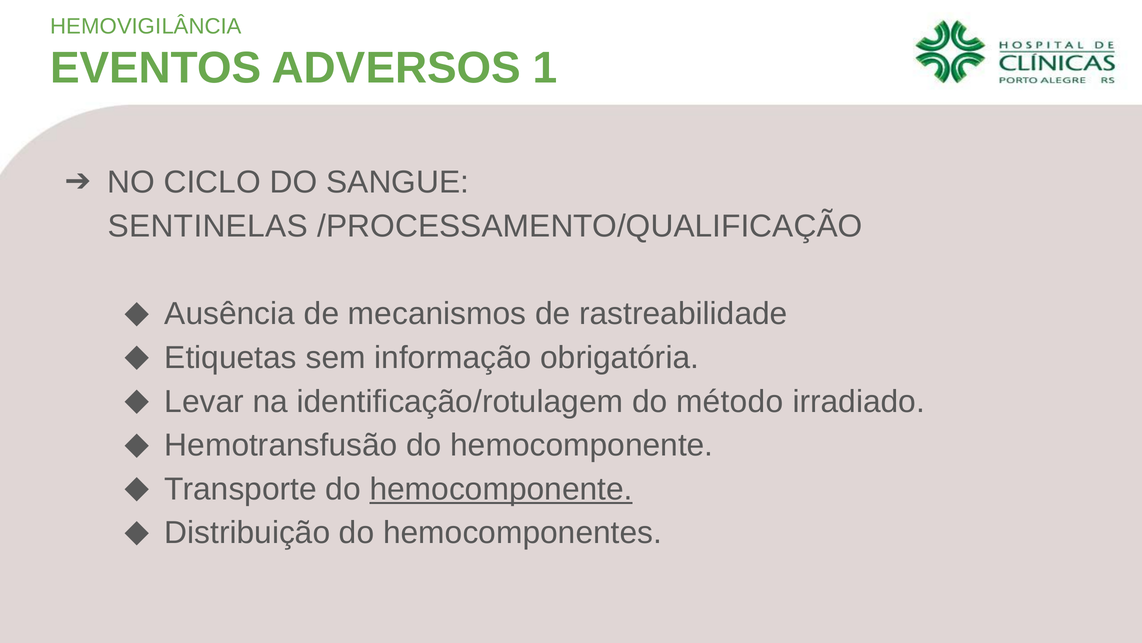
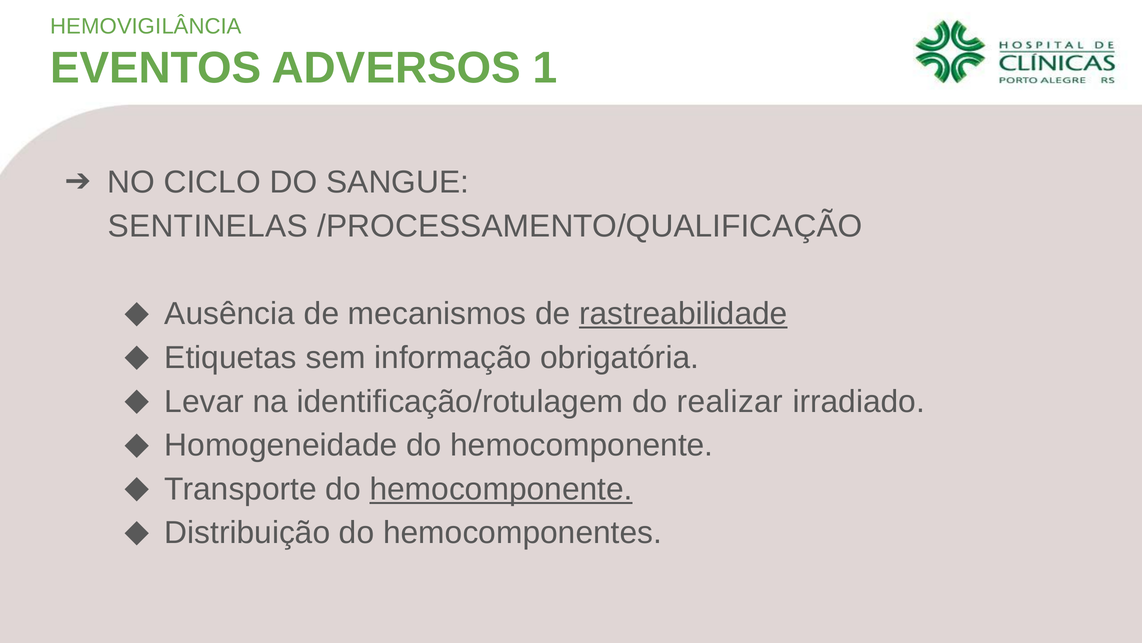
rastreabilidade underline: none -> present (683, 314)
método: método -> realizar (730, 401)
Hemotransfusão: Hemotransfusão -> Homogeneidade (281, 445)
